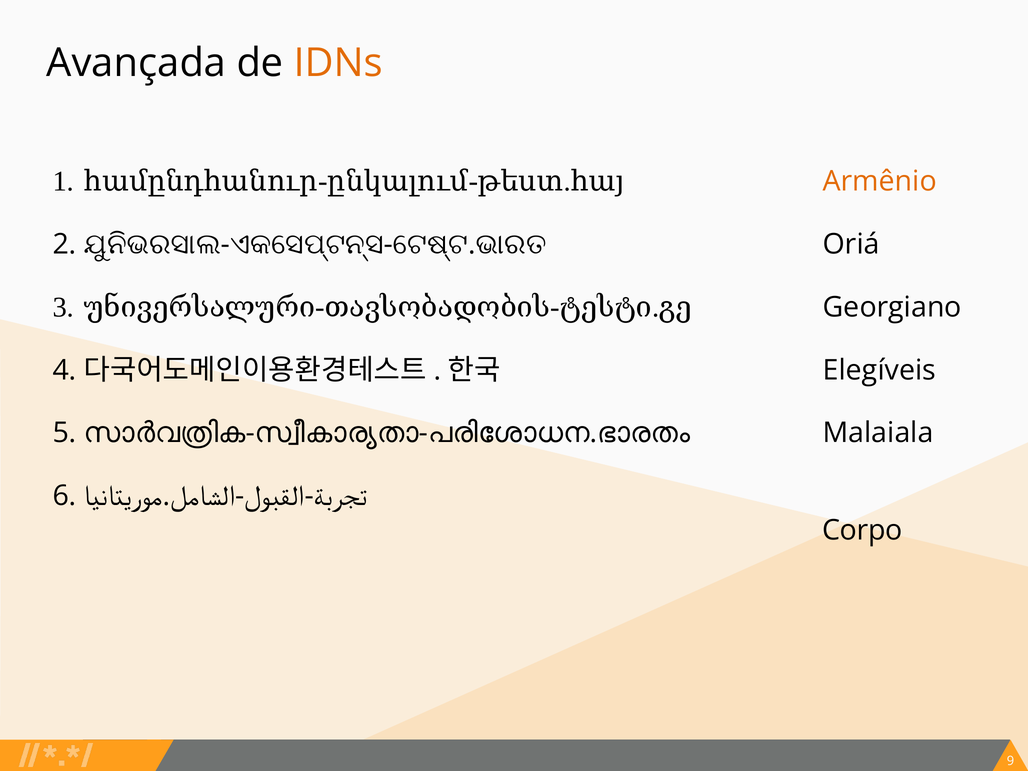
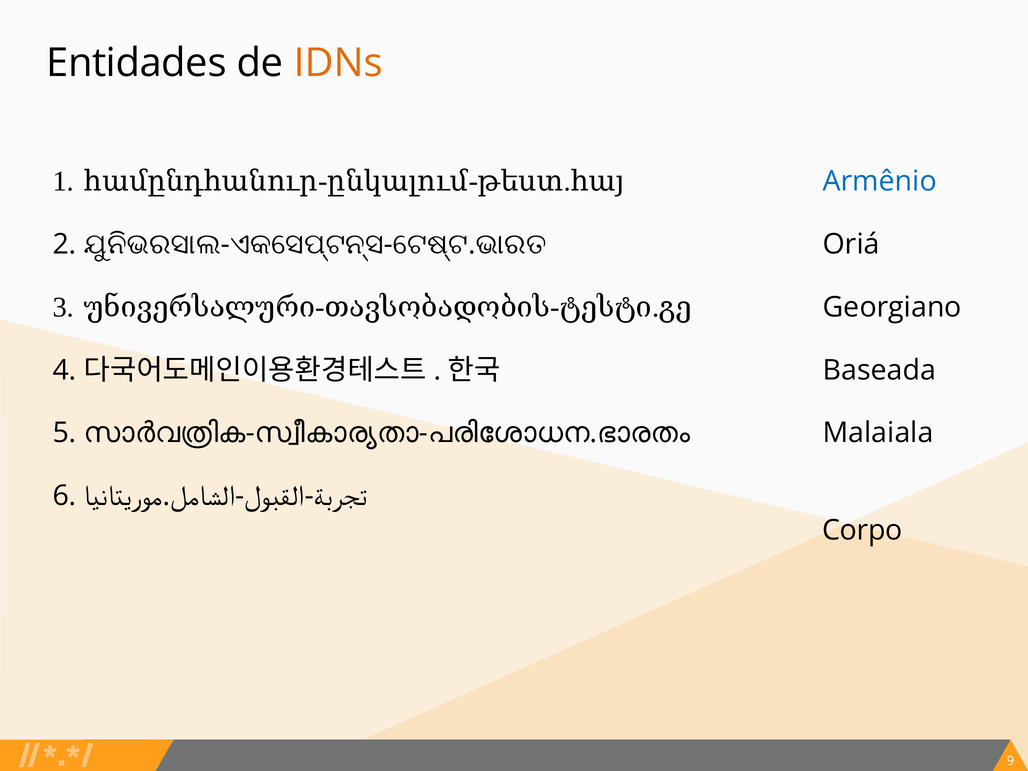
Avançada: Avançada -> Entidades (136, 63)
Armênio colour: orange -> blue (880, 181)
Elegíveis: Elegíveis -> Baseada (879, 370)
